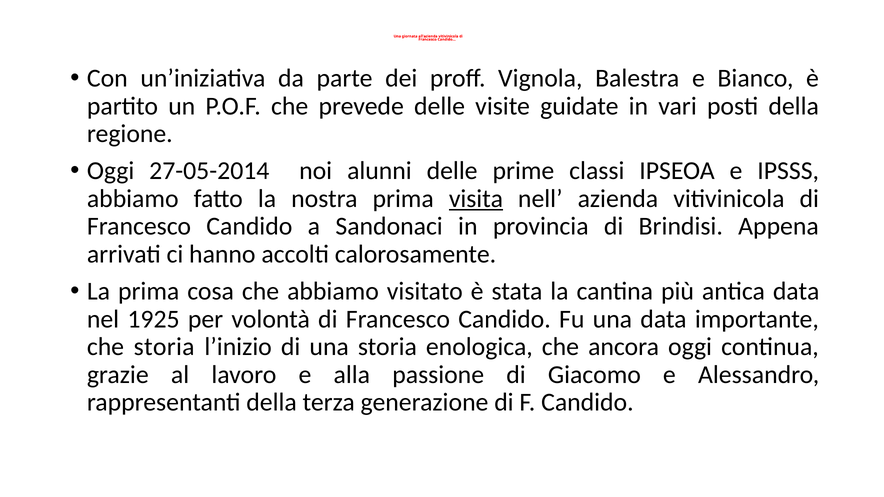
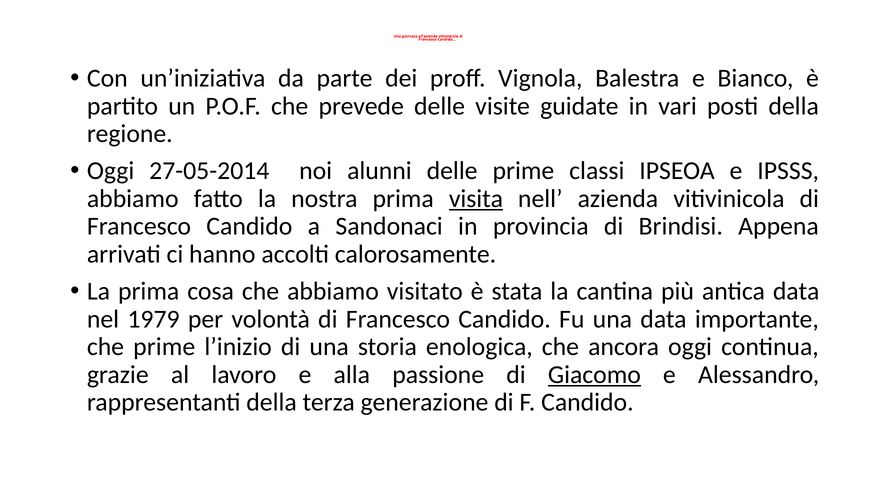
1925: 1925 -> 1979 (154, 319)
che storia: storia -> prime (164, 347)
Giacomo underline: none -> present (594, 375)
